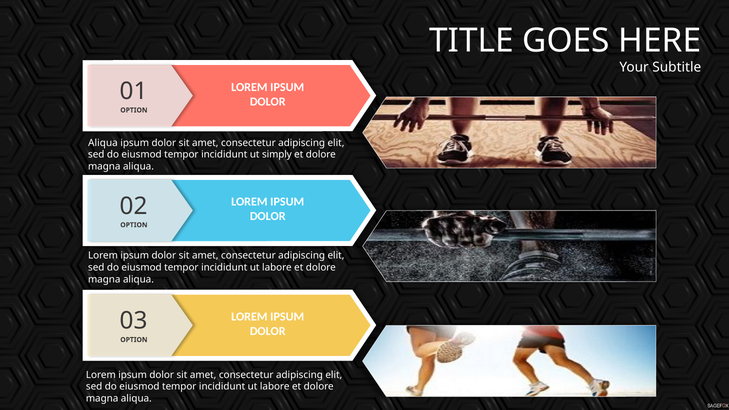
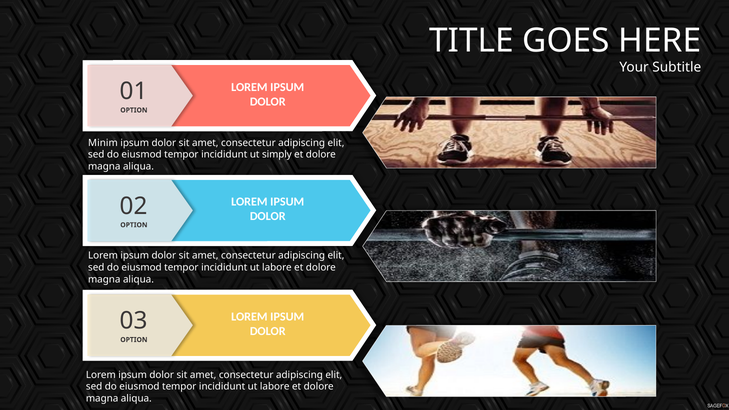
Aliqua: Aliqua -> Minim (103, 143)
